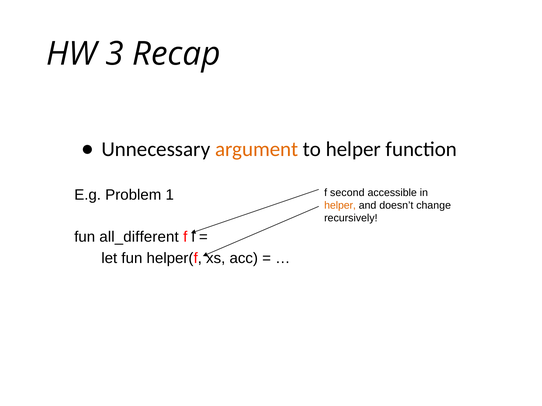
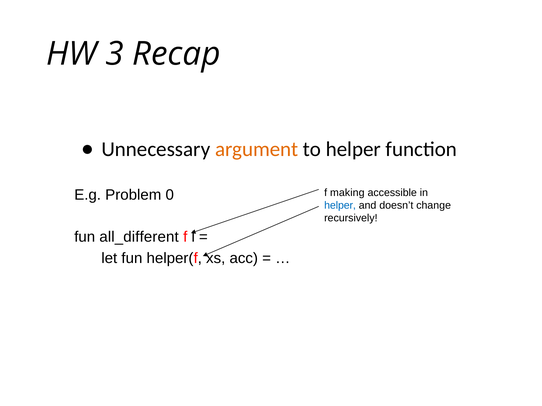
1: 1 -> 0 (170, 195)
second: second -> making (347, 193)
helper colour: orange -> blue (340, 206)
